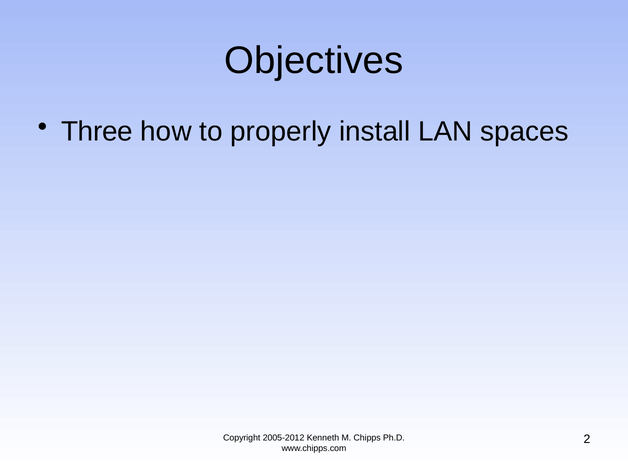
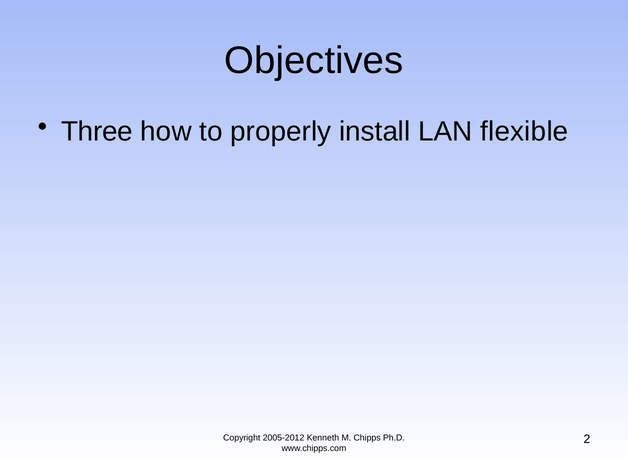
spaces: spaces -> flexible (524, 132)
